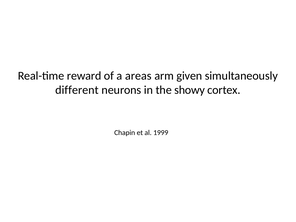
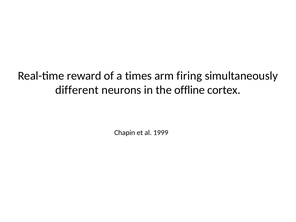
areas: areas -> times (138, 76)
given: given -> firing (189, 76)
showy: showy -> offline (190, 90)
